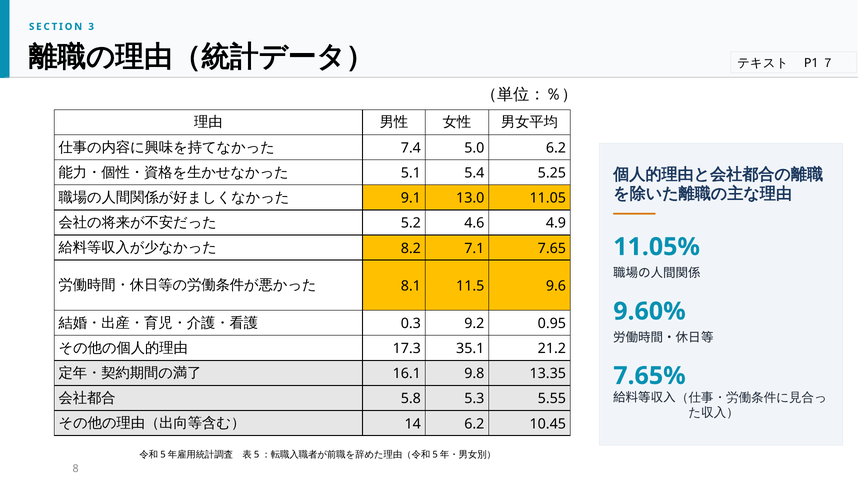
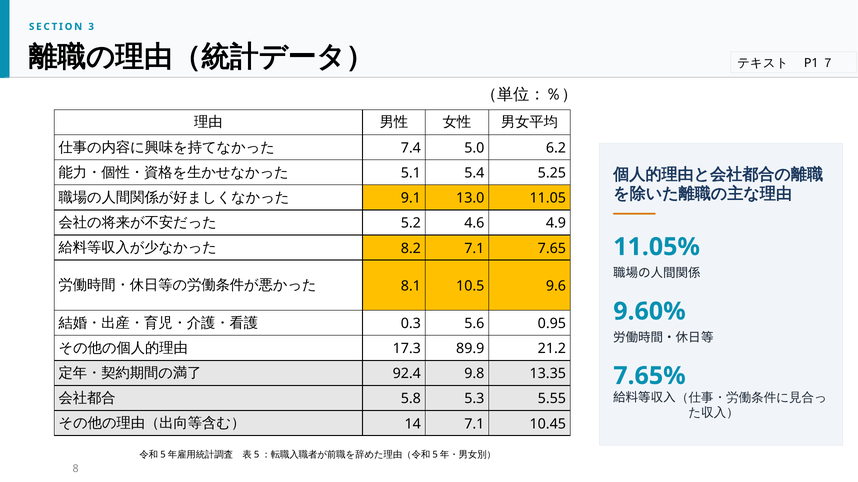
11.5: 11.5 -> 10.5 (470, 286)
9.2: 9.2 -> 5.6 (474, 324)
35.1: 35.1 -> 89.9 (470, 349)
16.1: 16.1 -> 92.4 (407, 374)
14 6.2: 6.2 -> 7.1 (474, 424)
